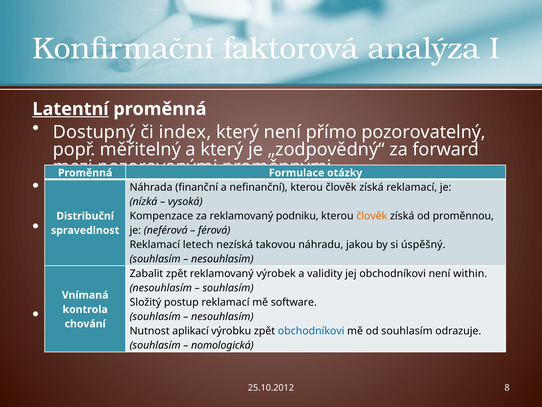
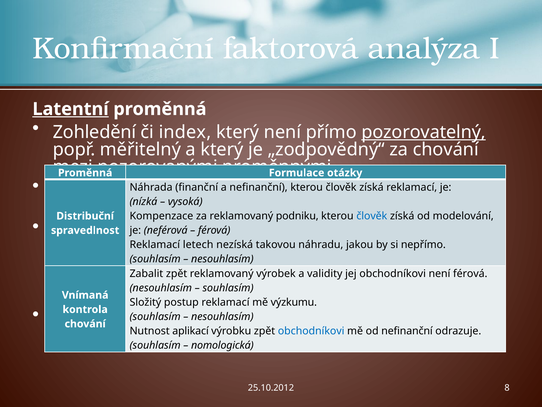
Dostupný: Dostupný -> Zohledění (94, 132)
pozorovatelný underline: none -> present (424, 132)
za forward: forward -> chování (446, 149)
člověk colour: orange -> blue (372, 216)
od proměnnou: proměnnou -> modelování (463, 216)
si úspěšný: úspěšný -> nepřímo (423, 244)
není within: within -> férová (470, 273)
software: software -> výzkumu (294, 302)
souhlasím: souhlasím -> nefinanční (407, 331)
